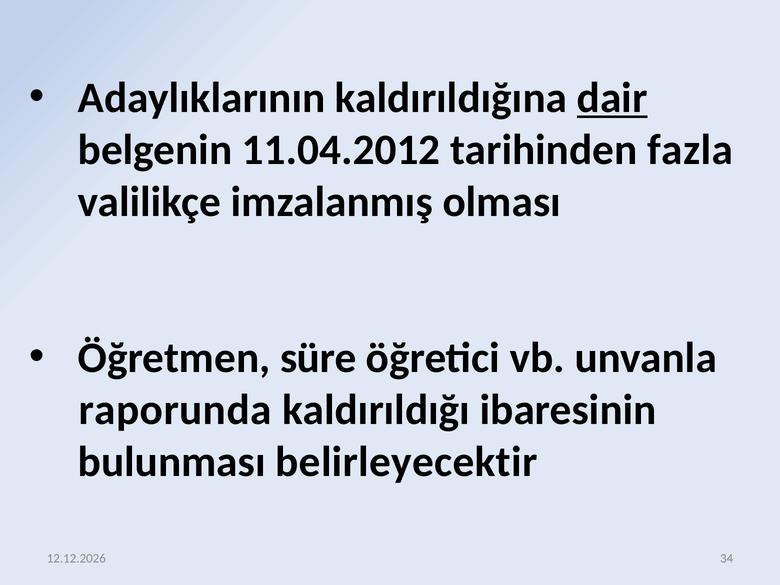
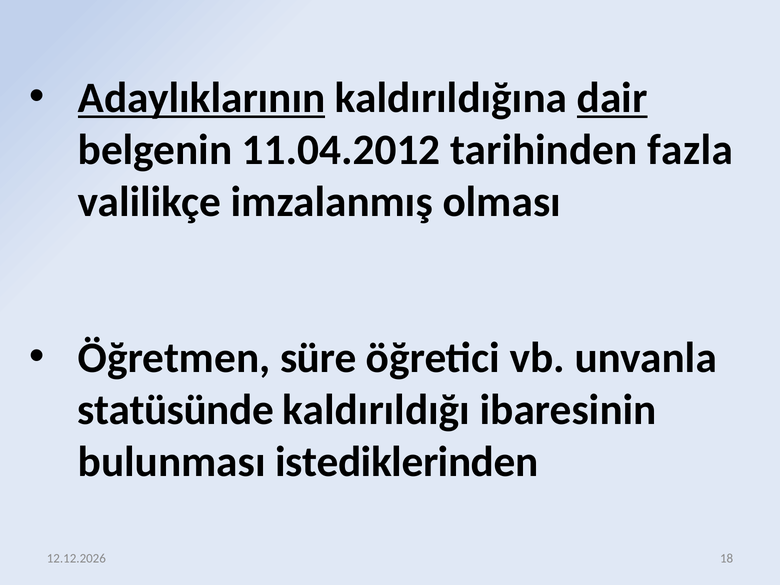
Adaylıklarının underline: none -> present (202, 98)
raporunda: raporunda -> statüsünde (176, 410)
belirleyecektir: belirleyecektir -> istediklerinden (407, 462)
34: 34 -> 18 (727, 559)
